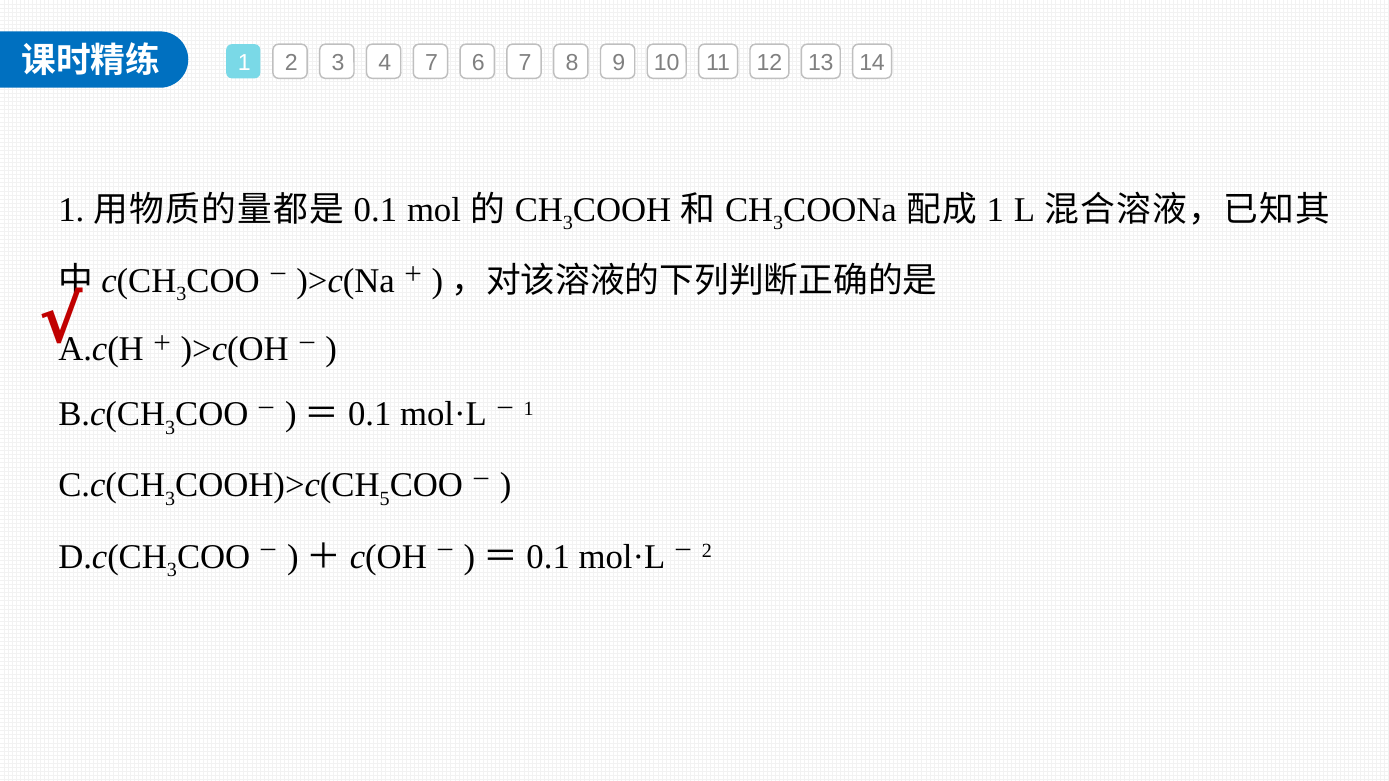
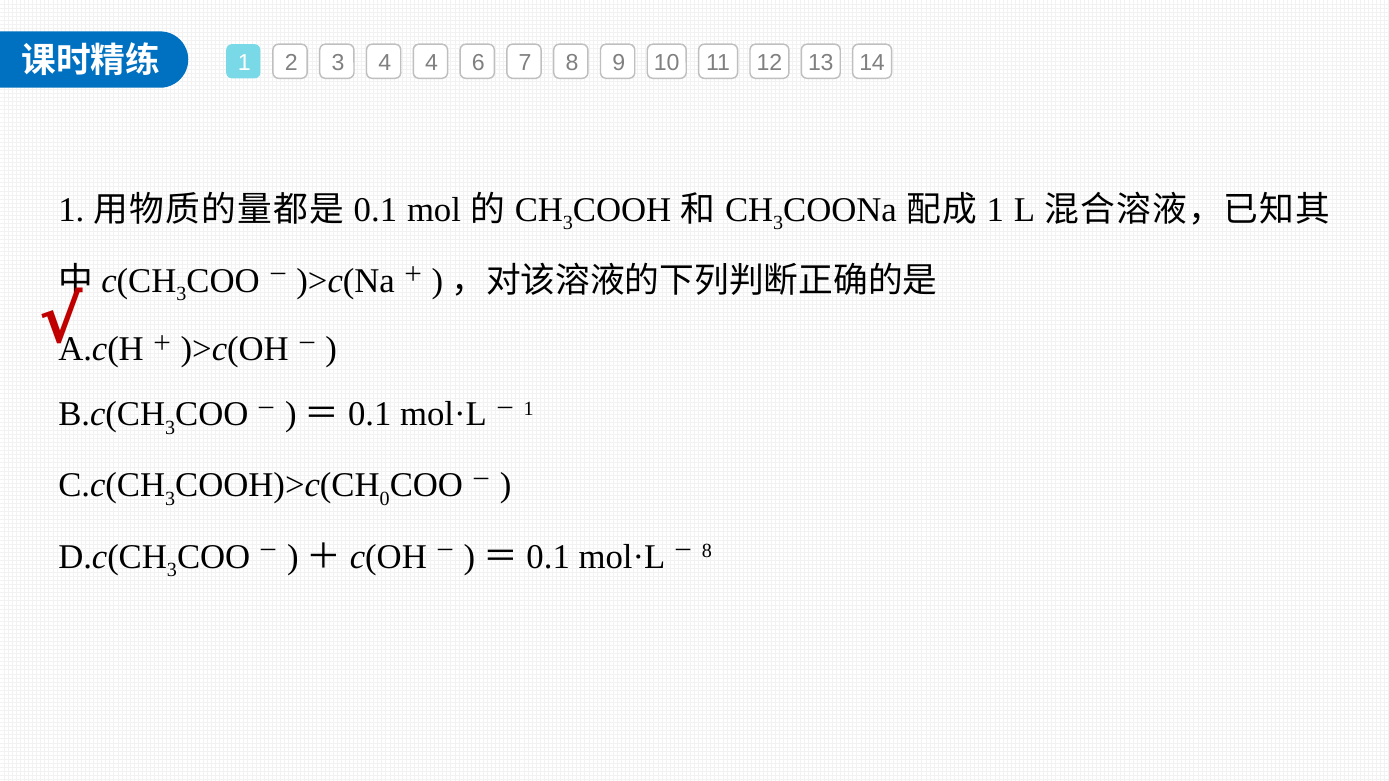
4 7: 7 -> 4 (432, 63)
5: 5 -> 0 (385, 499)
2: 2 -> 8 (707, 551)
